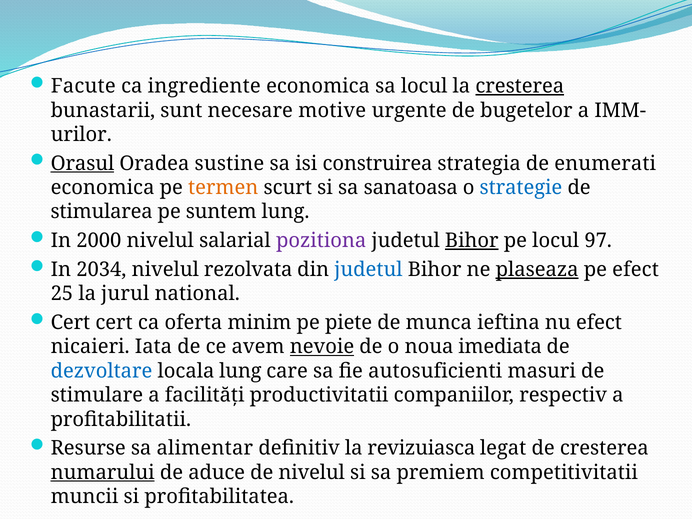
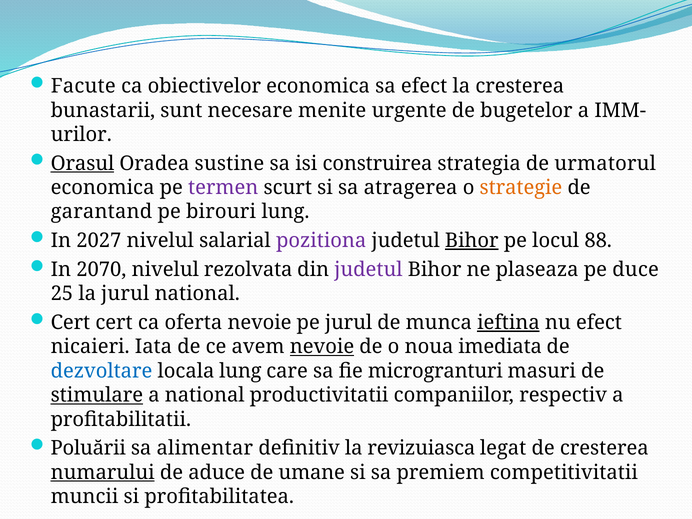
ingrediente: ingrediente -> obiectivelor (204, 86)
sa locul: locul -> efect (424, 86)
cresterea underline: present -> none (520, 86)
motive: motive -> menite (332, 110)
enumerati: enumerati -> urmatorul (605, 163)
termen colour: orange -> purple (223, 188)
sanatoasa: sanatoasa -> atragerea (411, 188)
strategie colour: blue -> orange (521, 188)
stimularea: stimularea -> garantand (101, 212)
suntem: suntem -> birouri (221, 212)
2000: 2000 -> 2027 (99, 241)
97: 97 -> 88 (598, 241)
2034: 2034 -> 2070 (101, 269)
judetul colour: blue -> purple (368, 269)
plaseaza underline: present -> none (537, 269)
pe efect: efect -> duce (636, 269)
oferta minim: minim -> nevoie (259, 323)
pe piete: piete -> jurul (349, 323)
ieftina underline: none -> present (508, 323)
autosuficienti: autosuficienti -> microgranturi (435, 371)
stimulare underline: none -> present (97, 395)
a facilități: facilități -> national (205, 395)
Resurse: Resurse -> Poluării (88, 448)
de nivelul: nivelul -> umane (312, 472)
